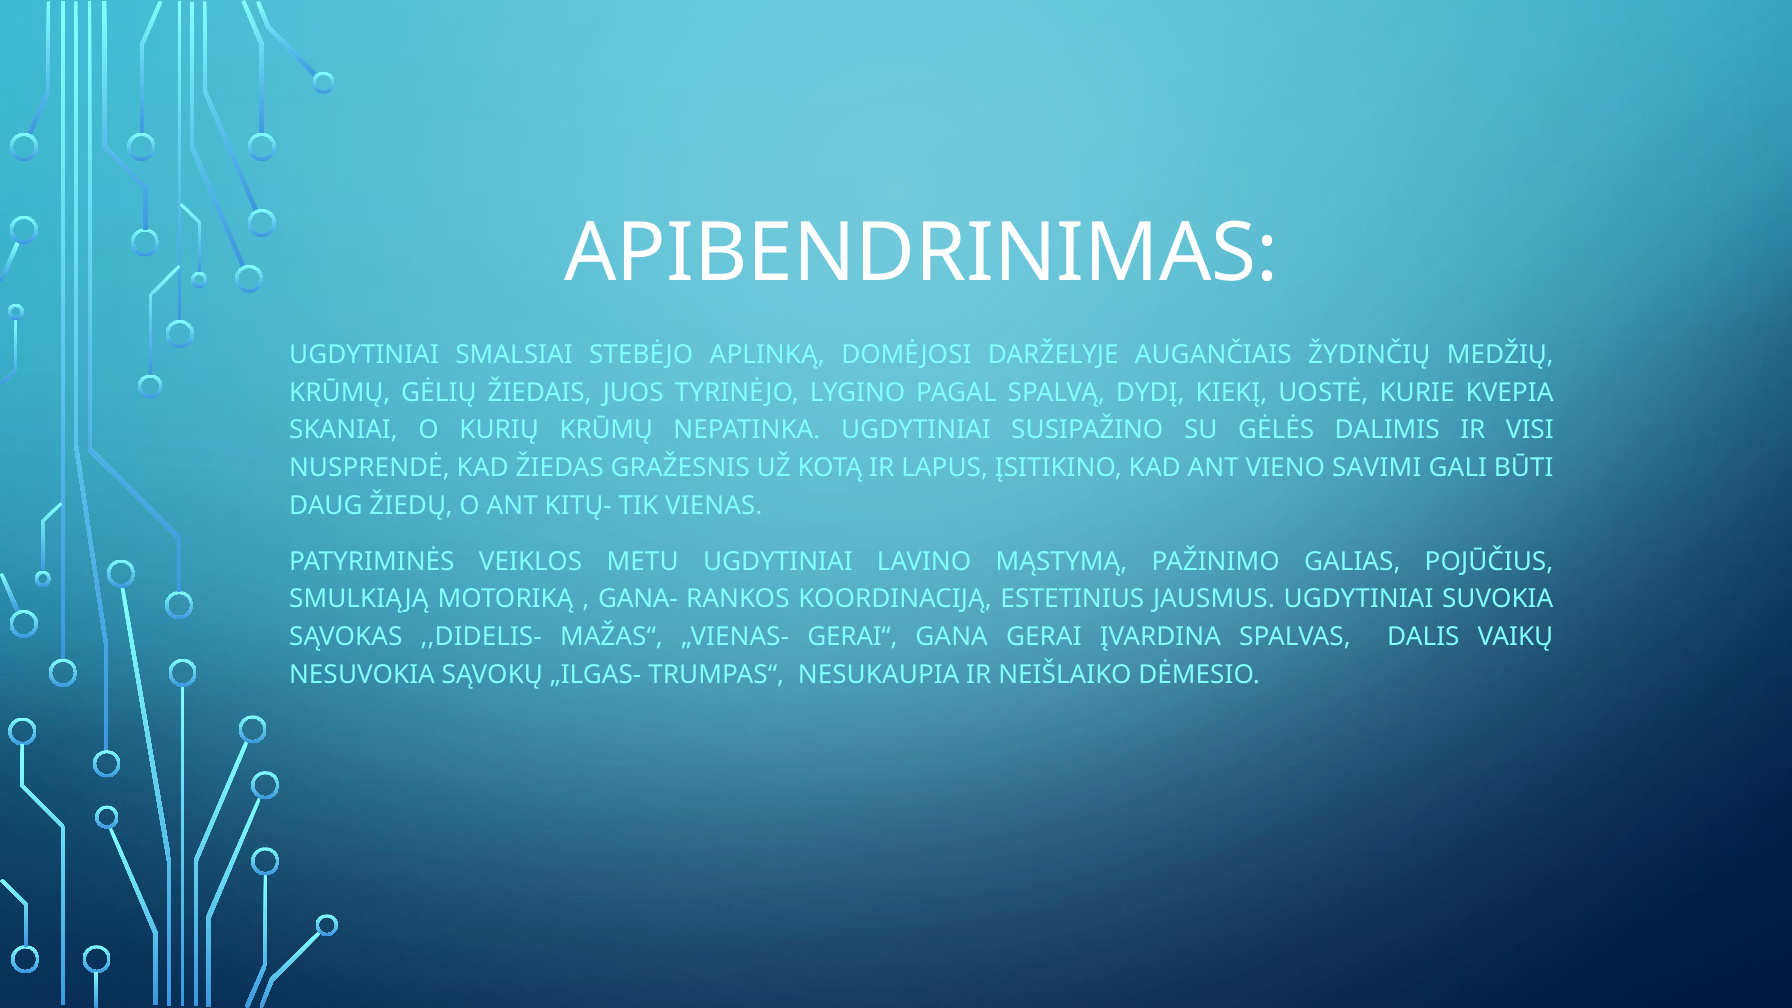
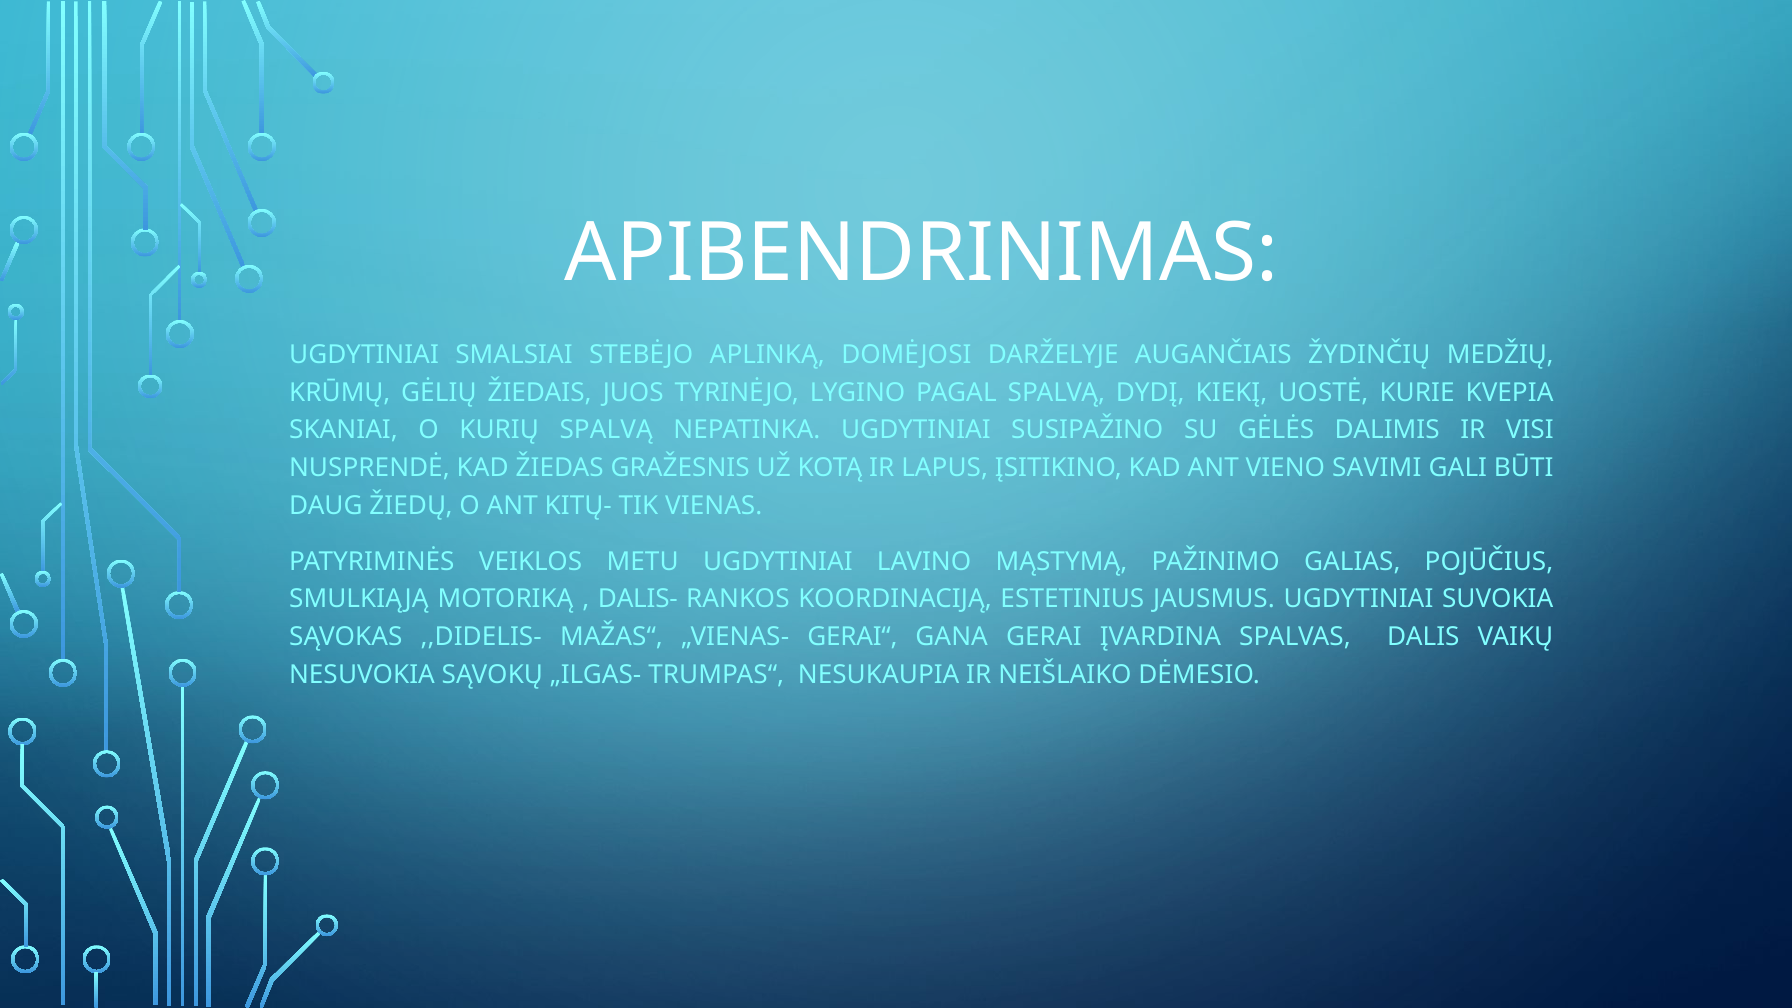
KURIŲ KRŪMŲ: KRŪMŲ -> SPALVĄ (606, 430)
GANA-: GANA- -> DALIS- (638, 599)
